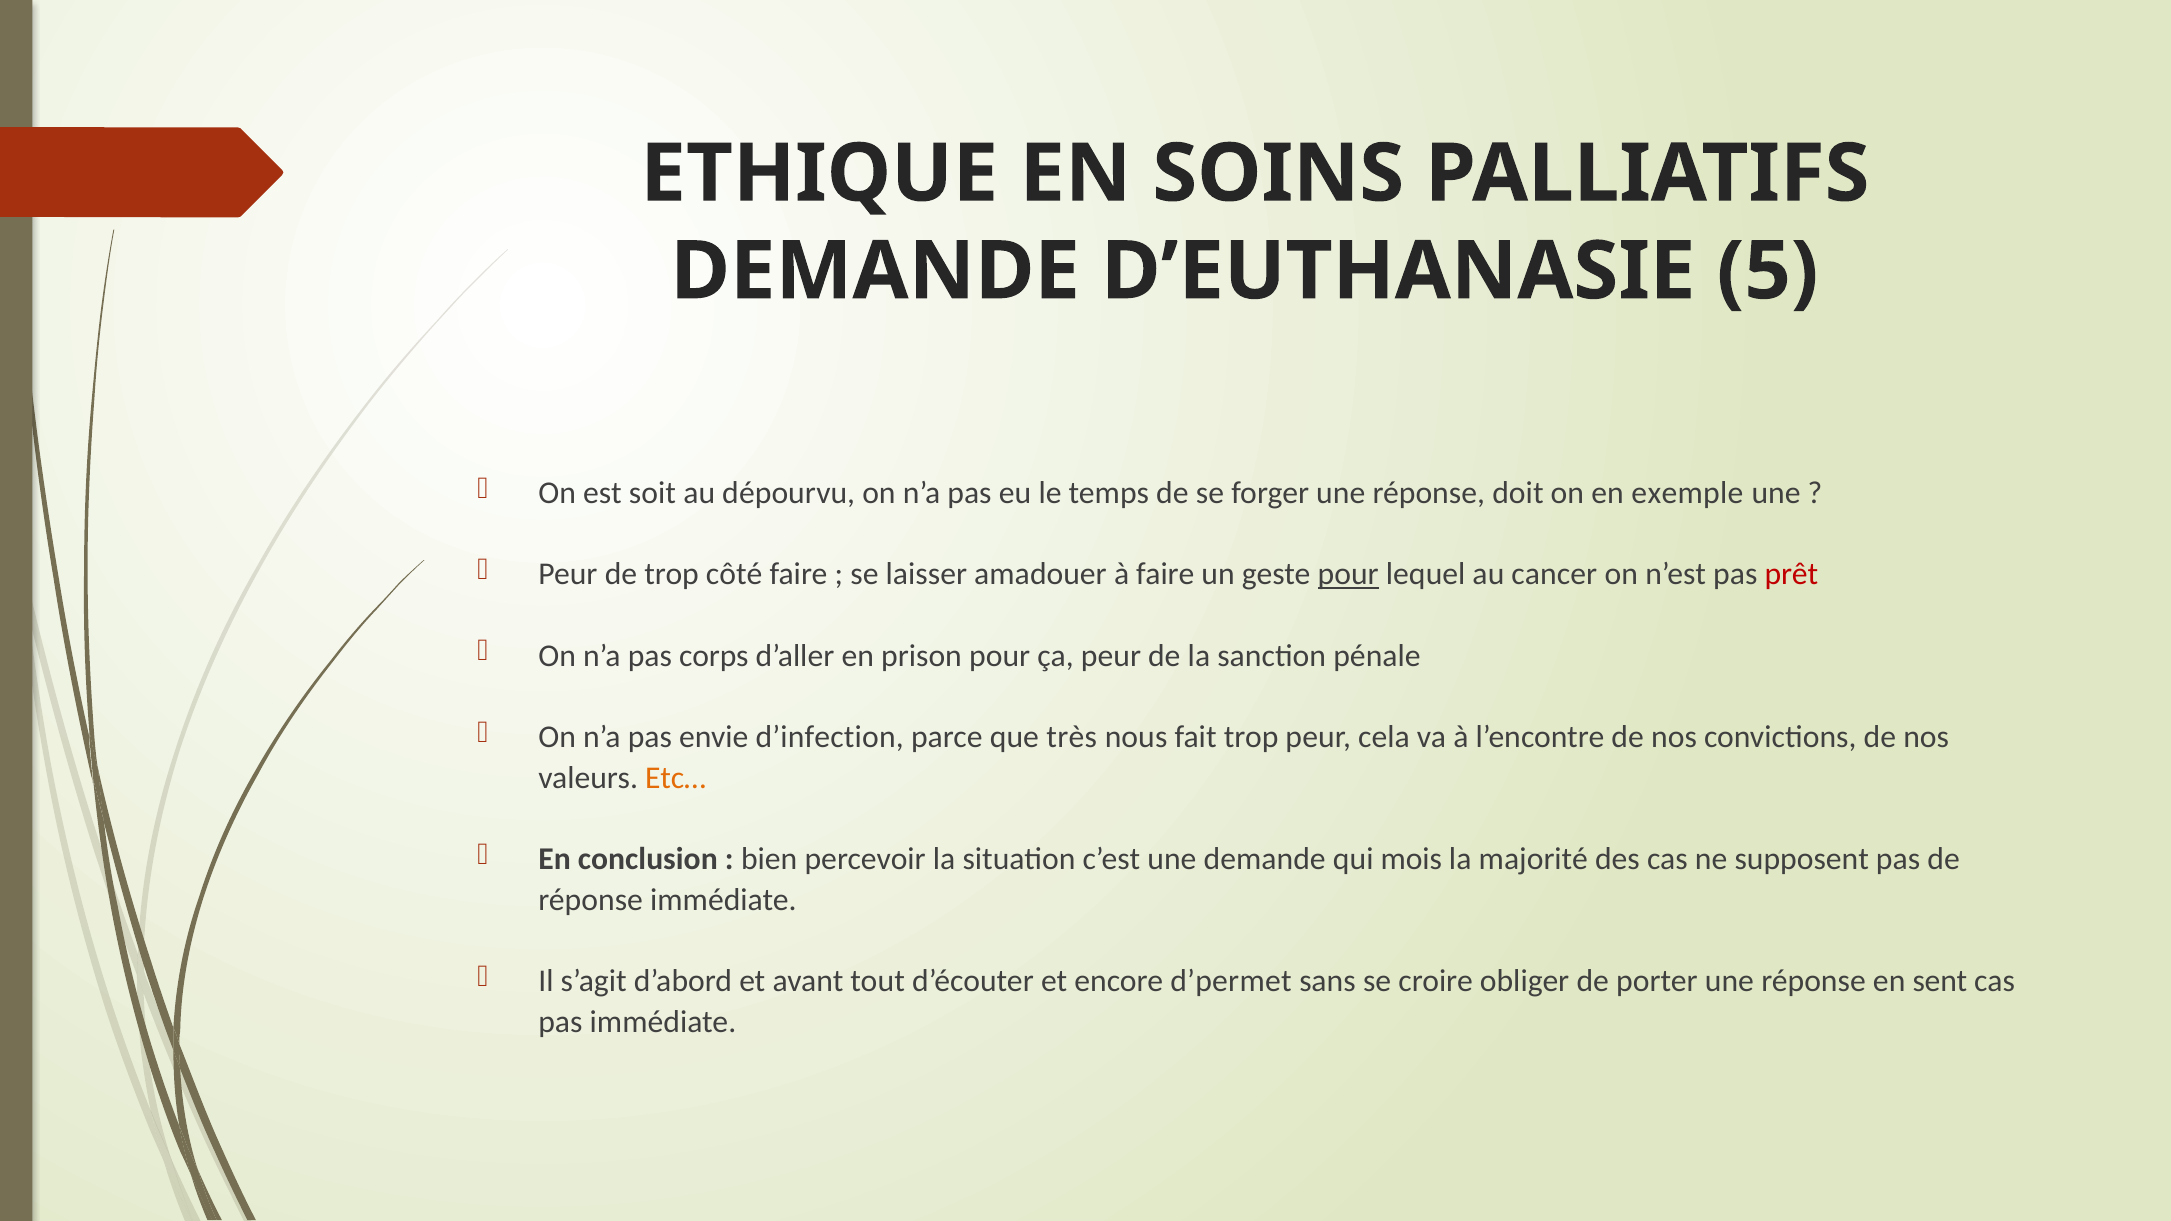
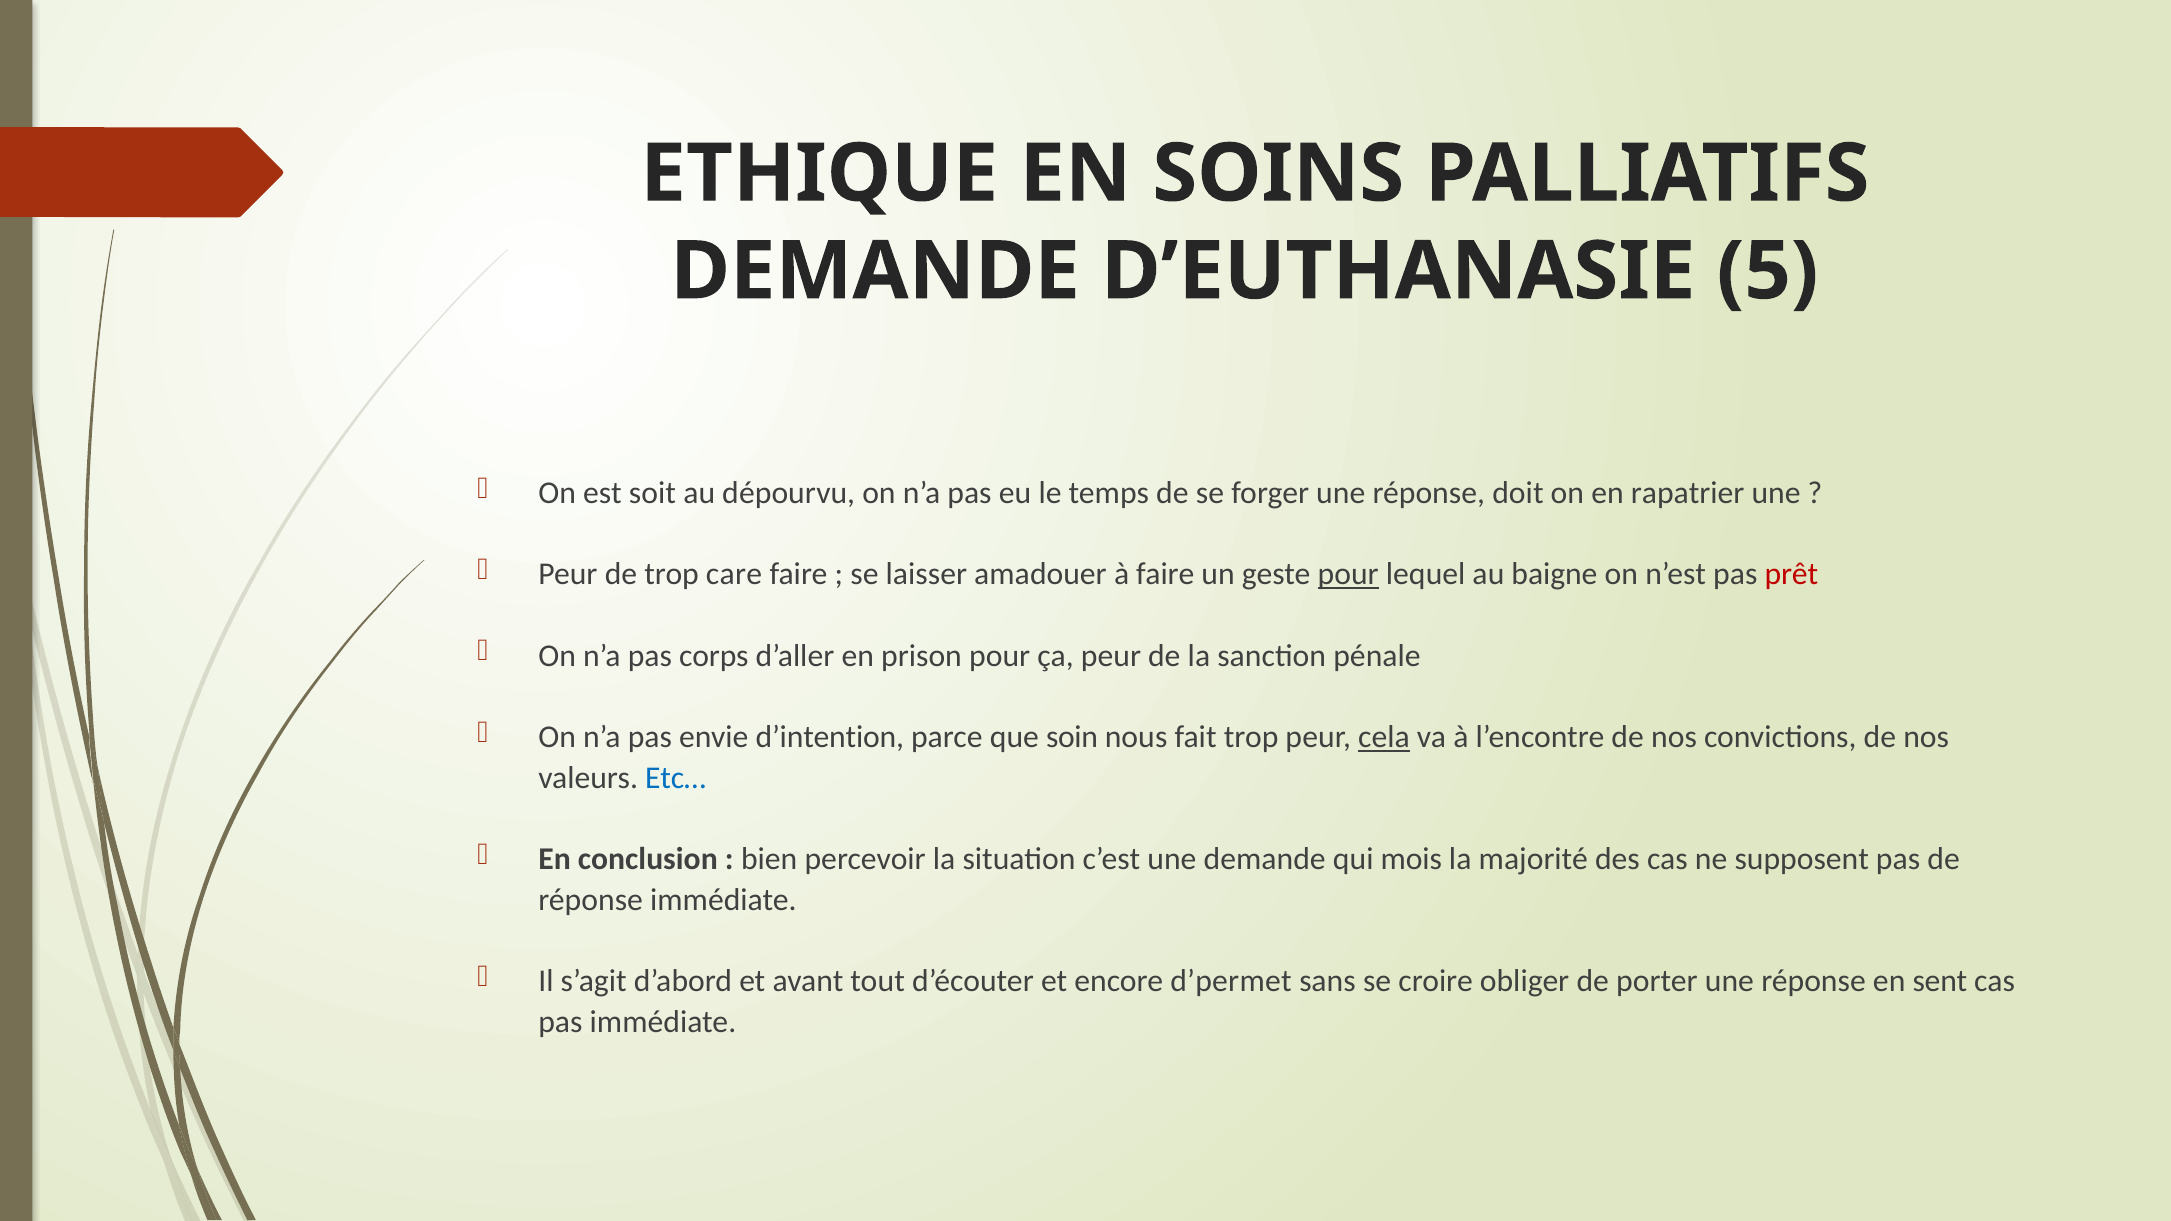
exemple: exemple -> rapatrier (1688, 493)
côté: côté -> care (734, 575)
cancer: cancer -> baigne (1554, 575)
d’infection: d’infection -> d’intention (830, 737)
très: très -> soin (1072, 737)
cela underline: none -> present (1384, 737)
Etc… colour: orange -> blue (676, 778)
